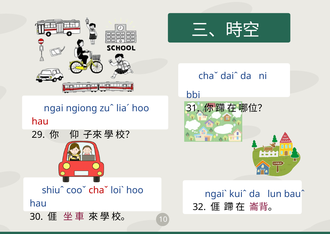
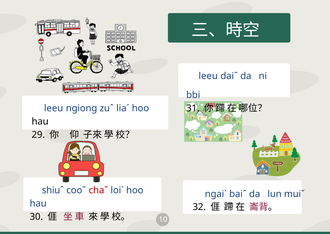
chaˇ: chaˇ -> leeu (208, 76)
ngai: ngai -> leeu (54, 108)
hau colour: red -> black (40, 121)
kuiˆ: kuiˆ -> baiˆ (238, 194)
bauˆ: bauˆ -> muiˇ (294, 194)
